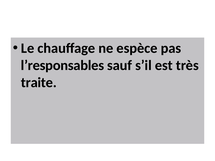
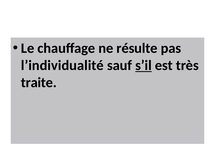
espèce: espèce -> résulte (137, 48)
l’responsables: l’responsables -> l’individualité (62, 66)
s’il underline: none -> present (143, 66)
